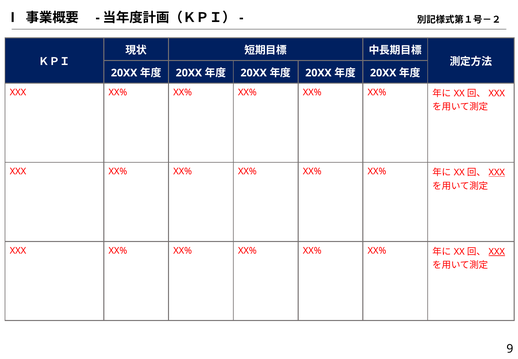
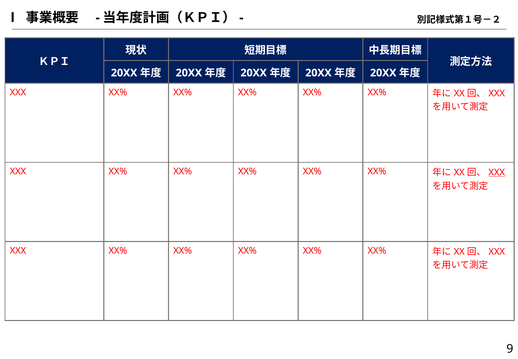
XXX underline: present -> none (497, 251)
